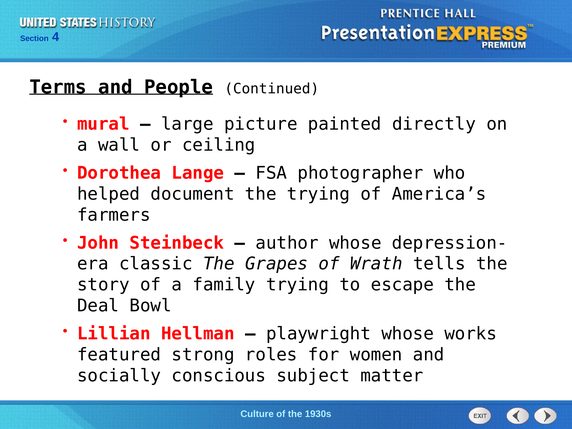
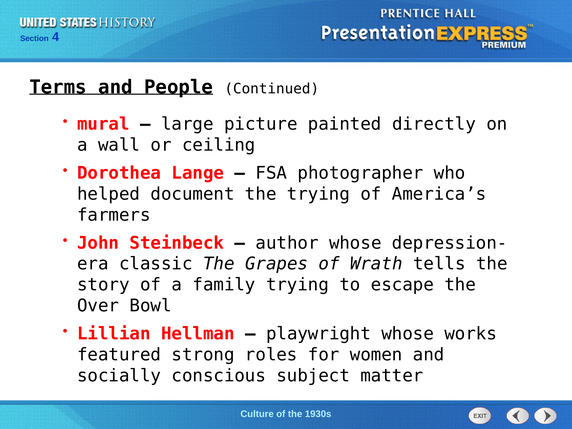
Deal: Deal -> Over (98, 306)
